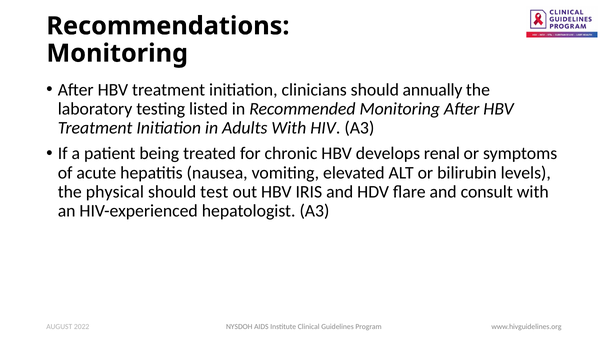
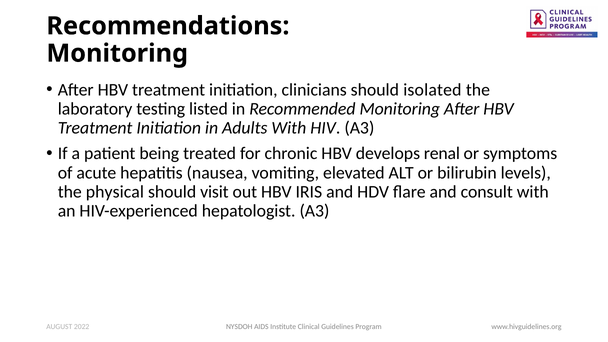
annually: annually -> isolated (432, 90)
test: test -> visit (214, 192)
